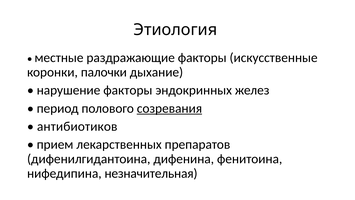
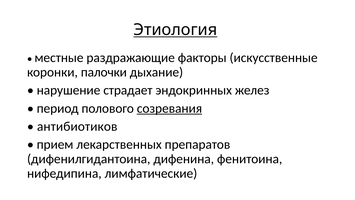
Этиология underline: none -> present (175, 30)
нарушение факторы: факторы -> страдает (128, 90)
незначительная: незначительная -> лимфатические (151, 173)
